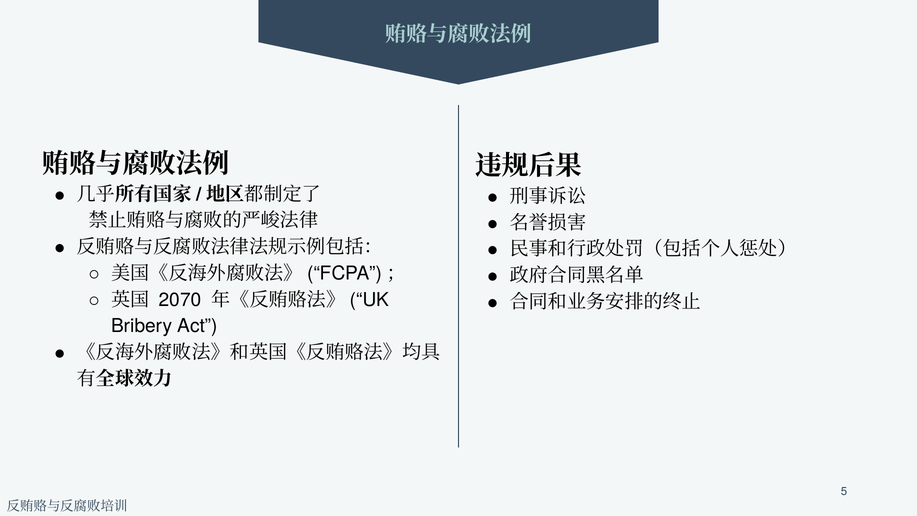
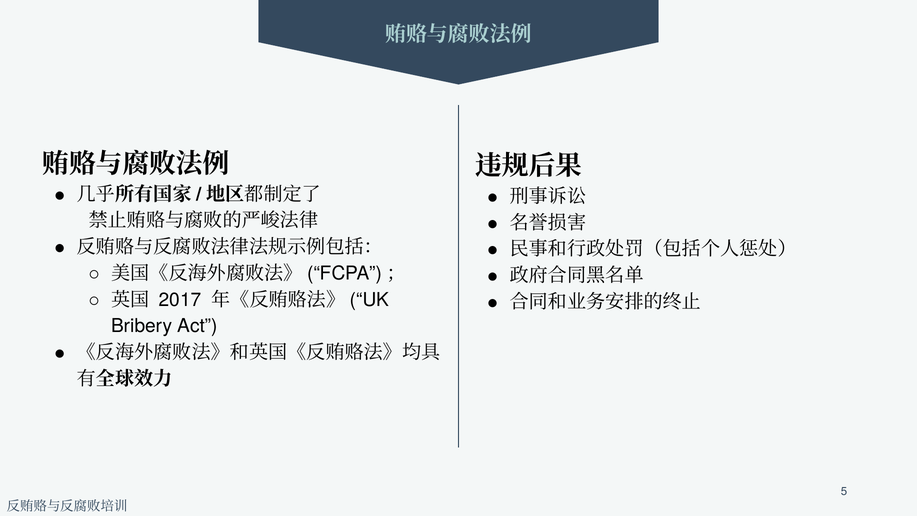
2070: 2070 -> 2017 (180, 300)
